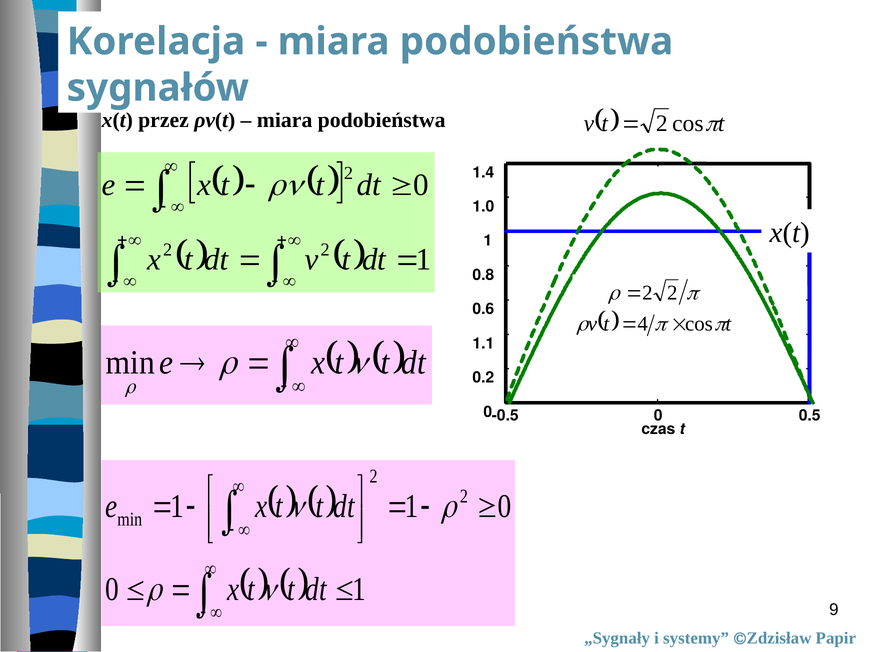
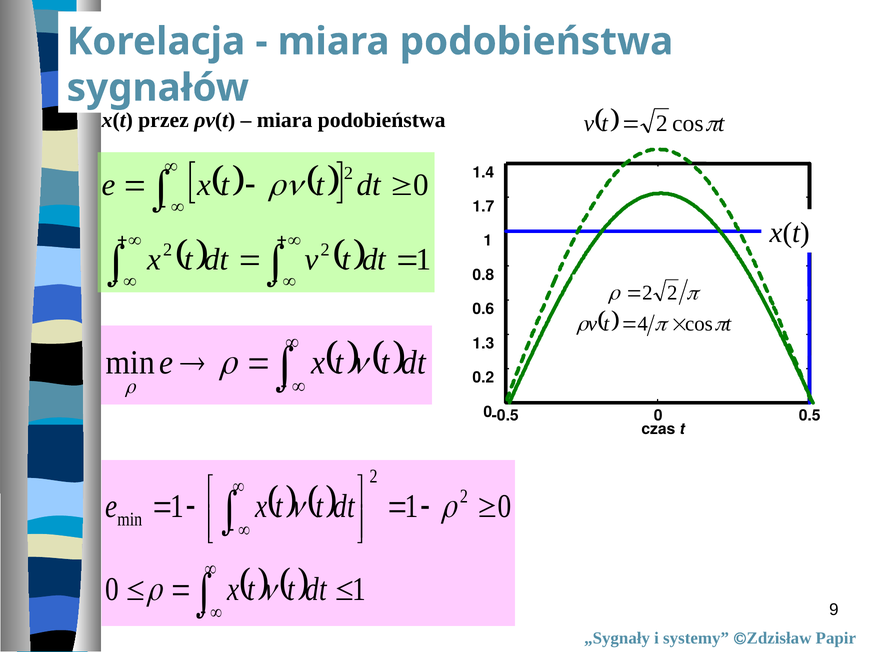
1.0: 1.0 -> 1.7 (483, 206)
1.1: 1.1 -> 1.3 (483, 343)
